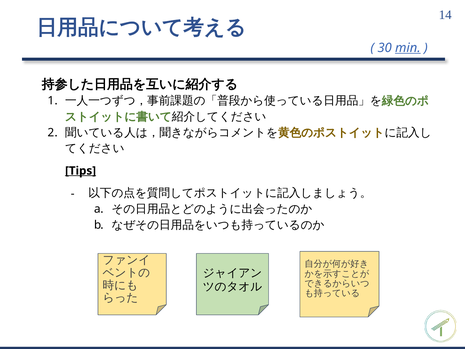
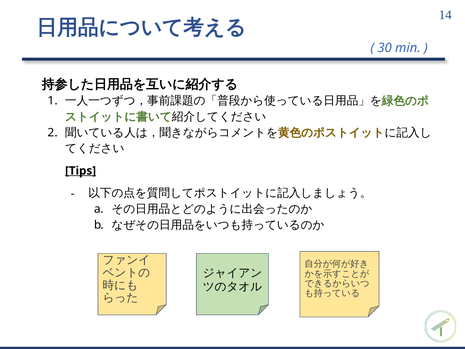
min underline: present -> none (408, 48)
